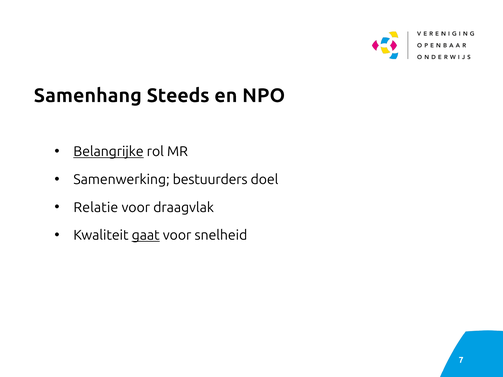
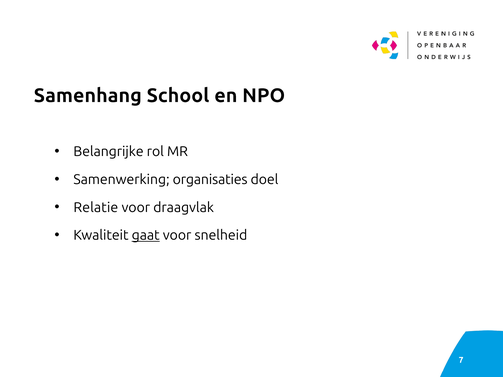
Steeds: Steeds -> School (178, 96)
Belangrijke underline: present -> none (108, 152)
bestuurders: bestuurders -> organisaties (210, 180)
